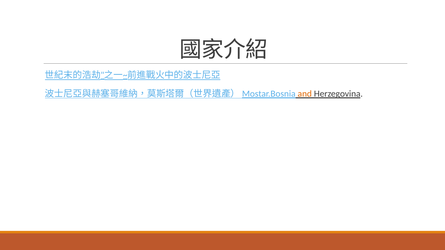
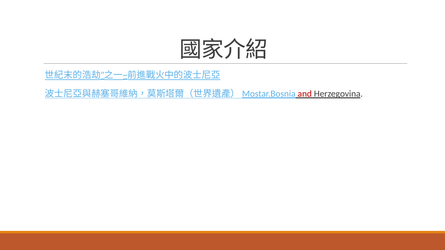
and colour: orange -> red (305, 94)
